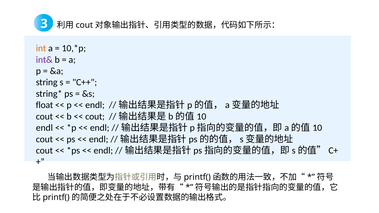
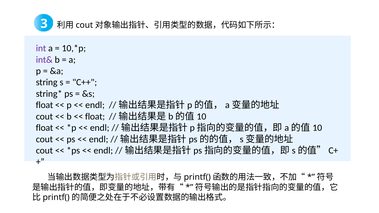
int colour: orange -> purple (41, 48)
cout: cout -> float (95, 117)
endl: endl -> float (44, 128)
